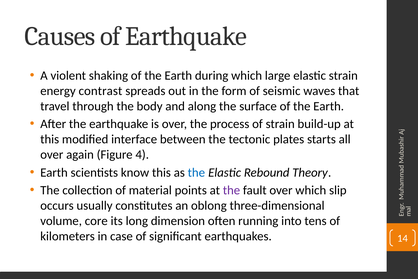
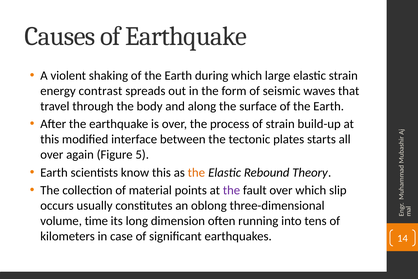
4: 4 -> 5 (142, 154)
the colour: blue -> orange (196, 172)
core: core -> time (96, 221)
